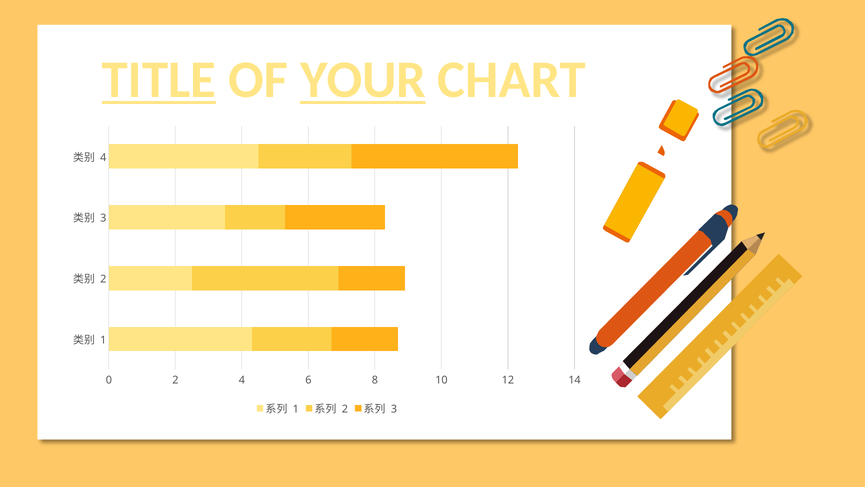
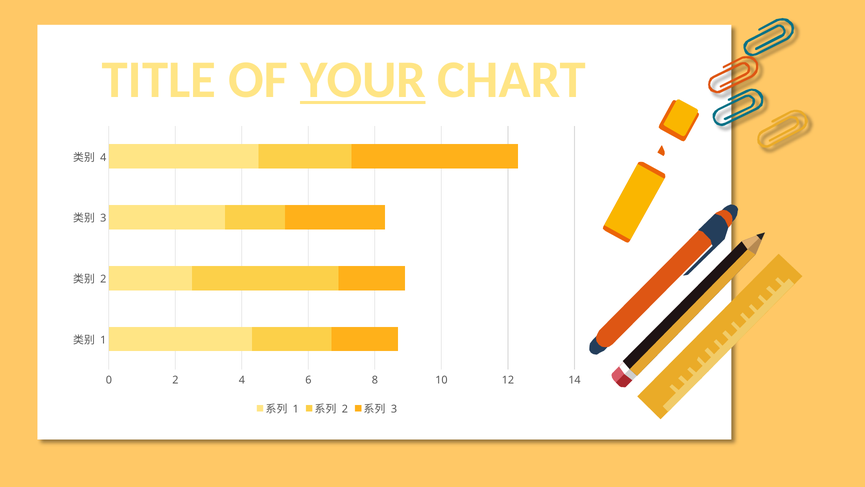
TITLE underline: present -> none (159, 80)
